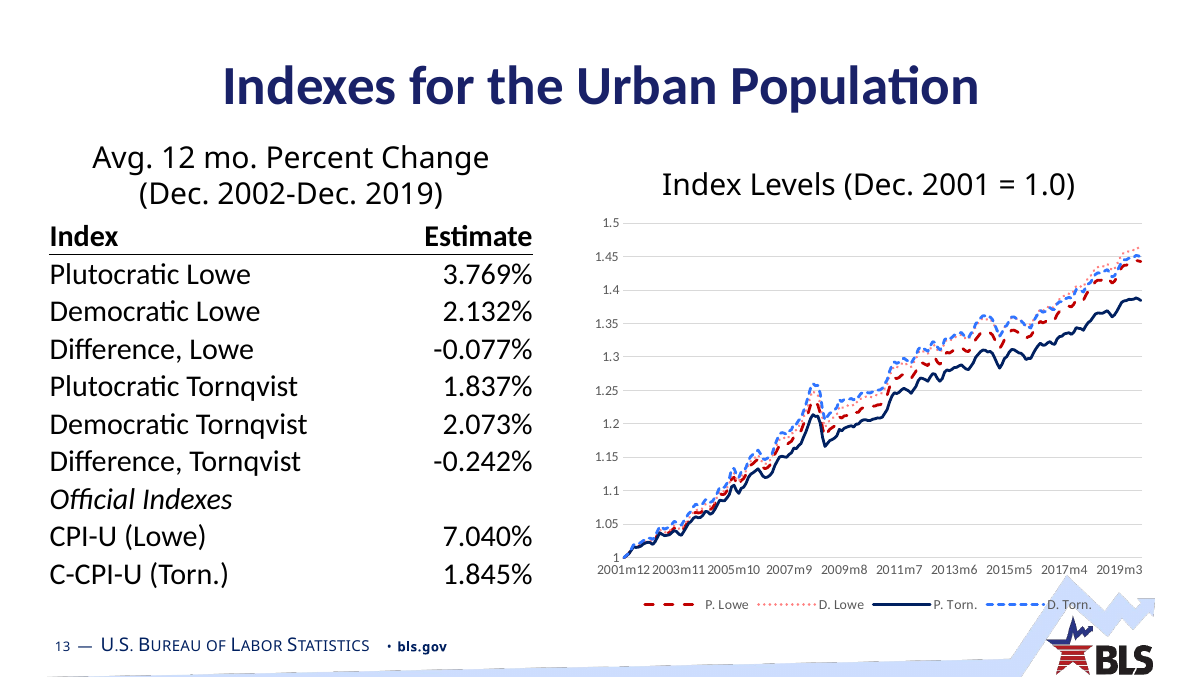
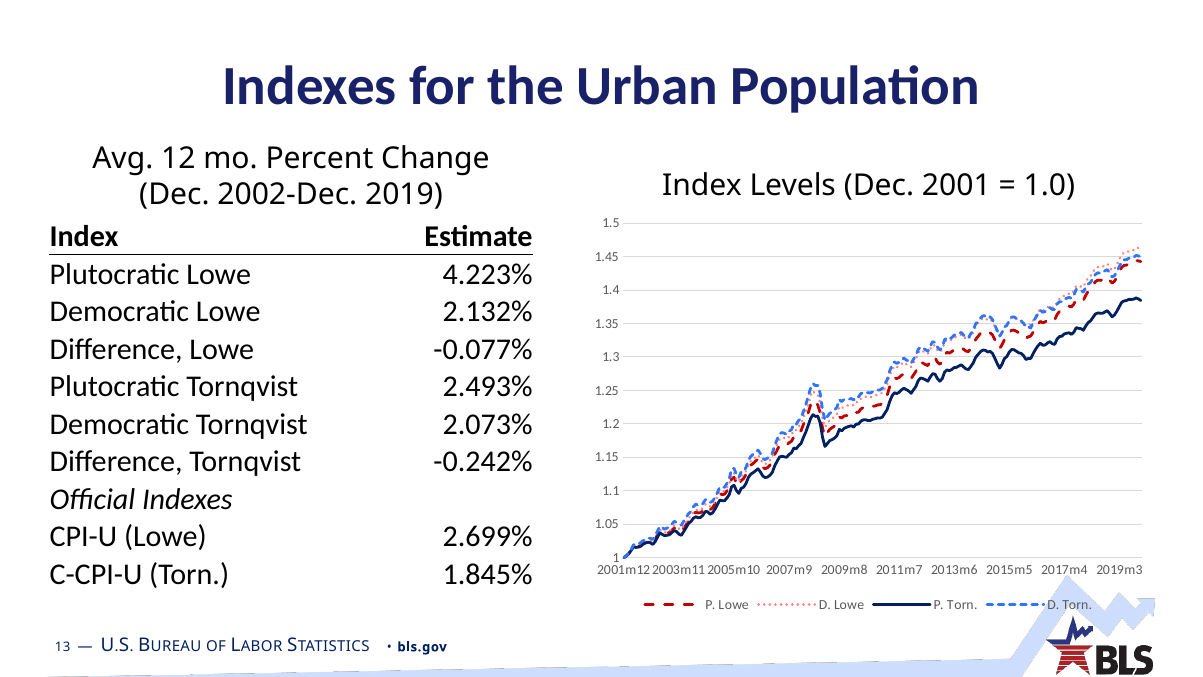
3.769%: 3.769% -> 4.223% (488, 274)
1.837%: 1.837% -> 2.493% (488, 387)
7.040%: 7.040% -> 2.699% (488, 536)
